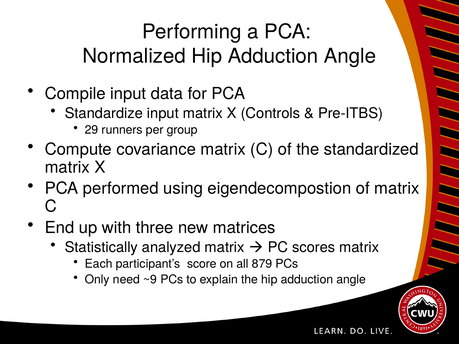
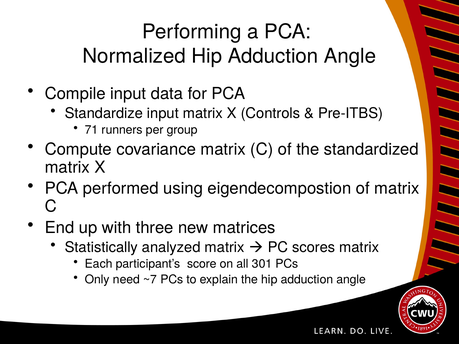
29: 29 -> 71 (92, 130)
879: 879 -> 301 (262, 264)
~9: ~9 -> ~7 (150, 280)
